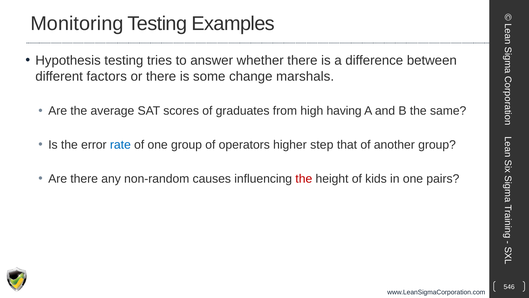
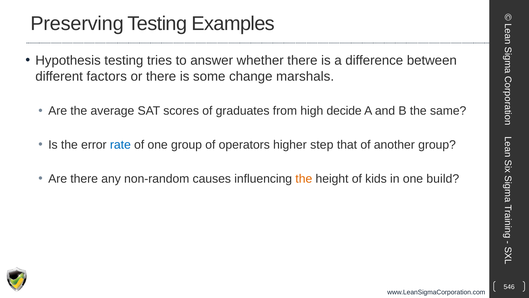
Monitoring: Monitoring -> Preserving (77, 24)
having: having -> decide (344, 111)
the colour: red -> orange (304, 179)
pairs: pairs -> build (443, 179)
